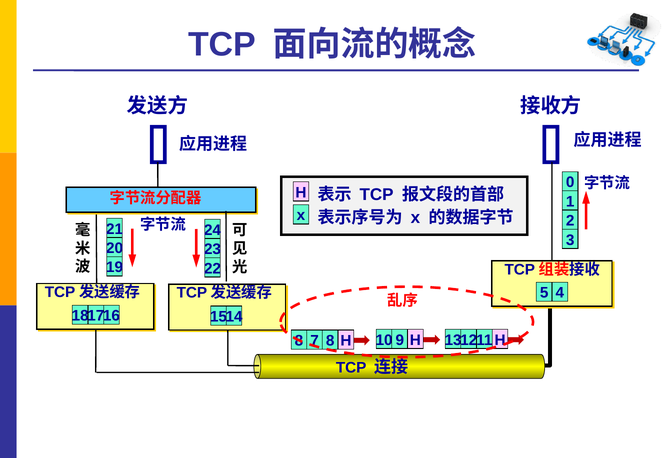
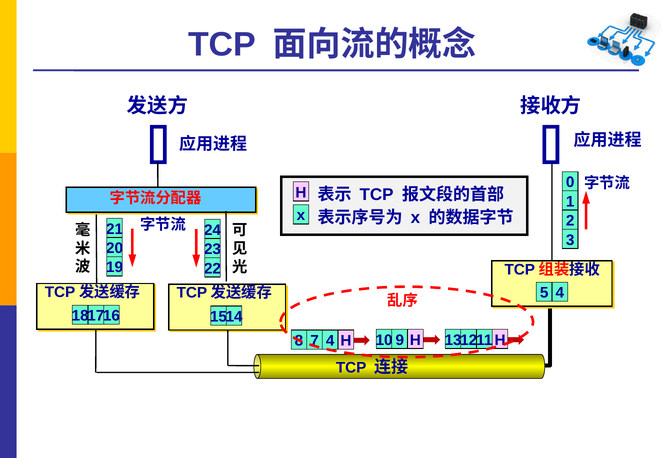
8: 8 -> 4 (330, 341)
